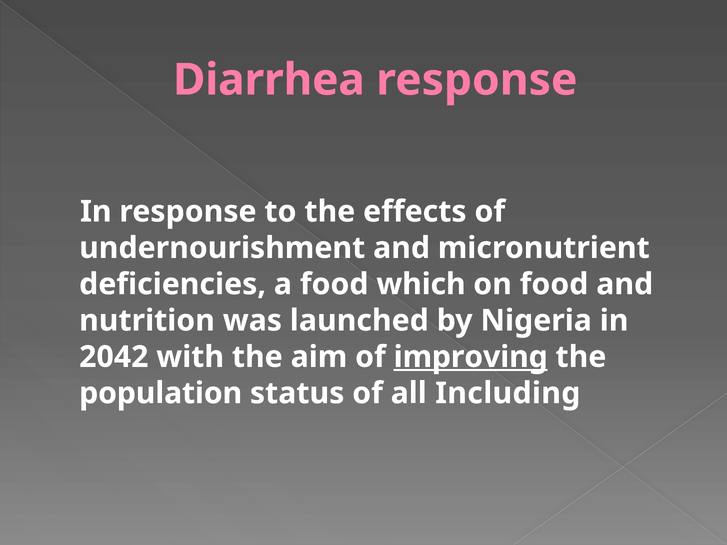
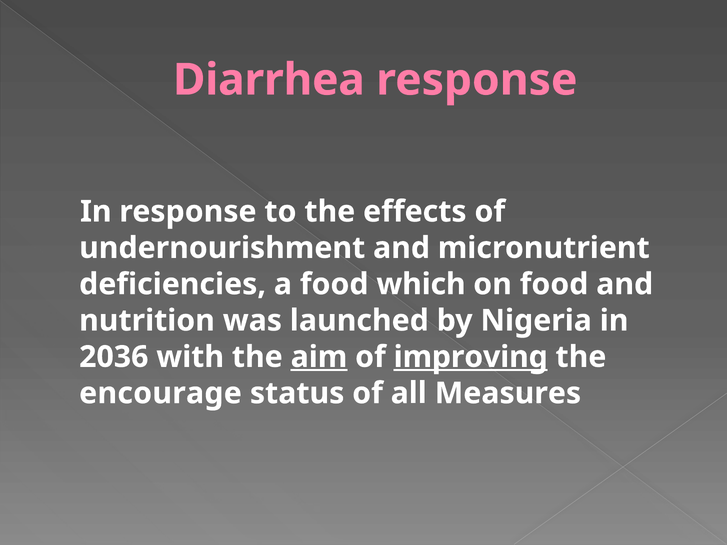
2042: 2042 -> 2036 (114, 357)
aim underline: none -> present (319, 357)
population: population -> encourage (160, 393)
Including: Including -> Measures (508, 393)
